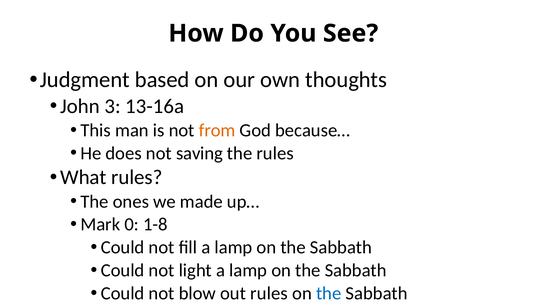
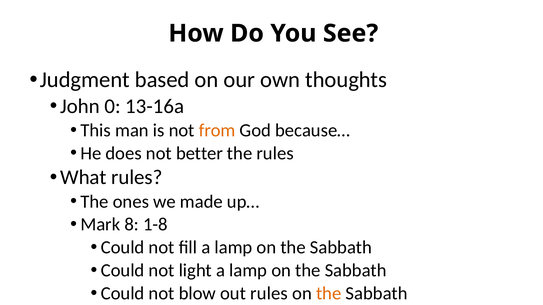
3: 3 -> 0 (112, 106)
saving: saving -> better (199, 153)
0: 0 -> 8 (132, 225)
the colour: blue -> orange (329, 294)
